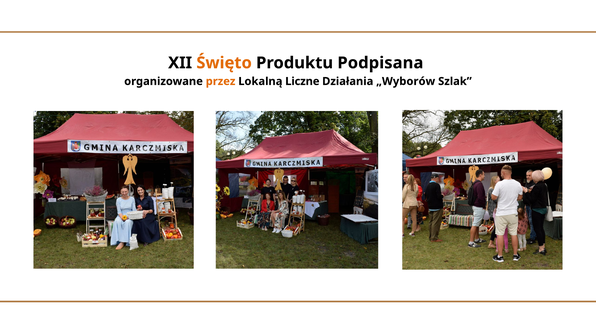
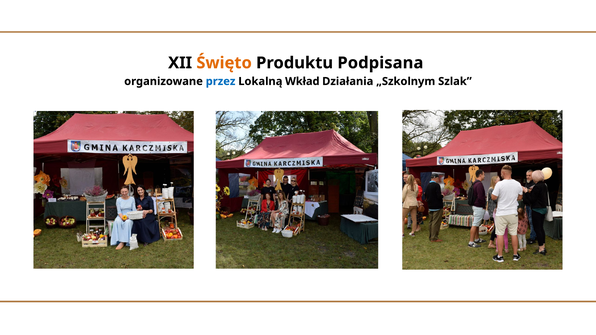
przez colour: orange -> blue (221, 81)
Liczne: Liczne -> Wkład (302, 81)
„Wyborów: „Wyborów -> „Szkolnym (406, 81)
